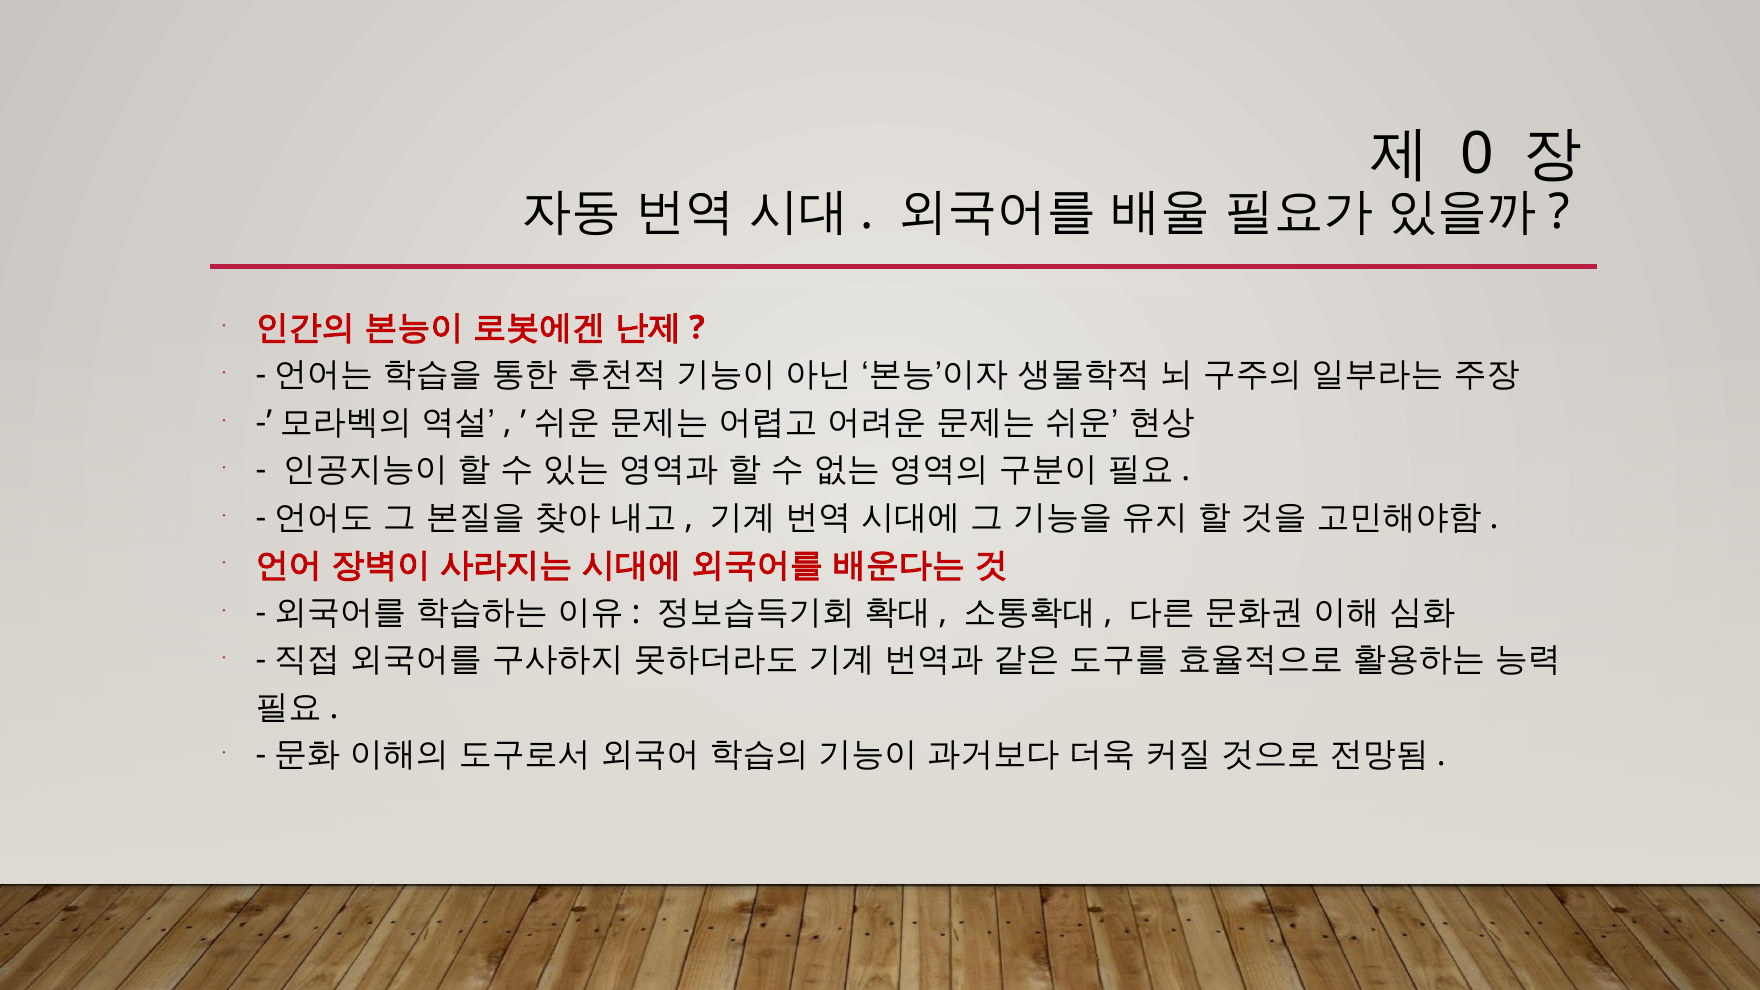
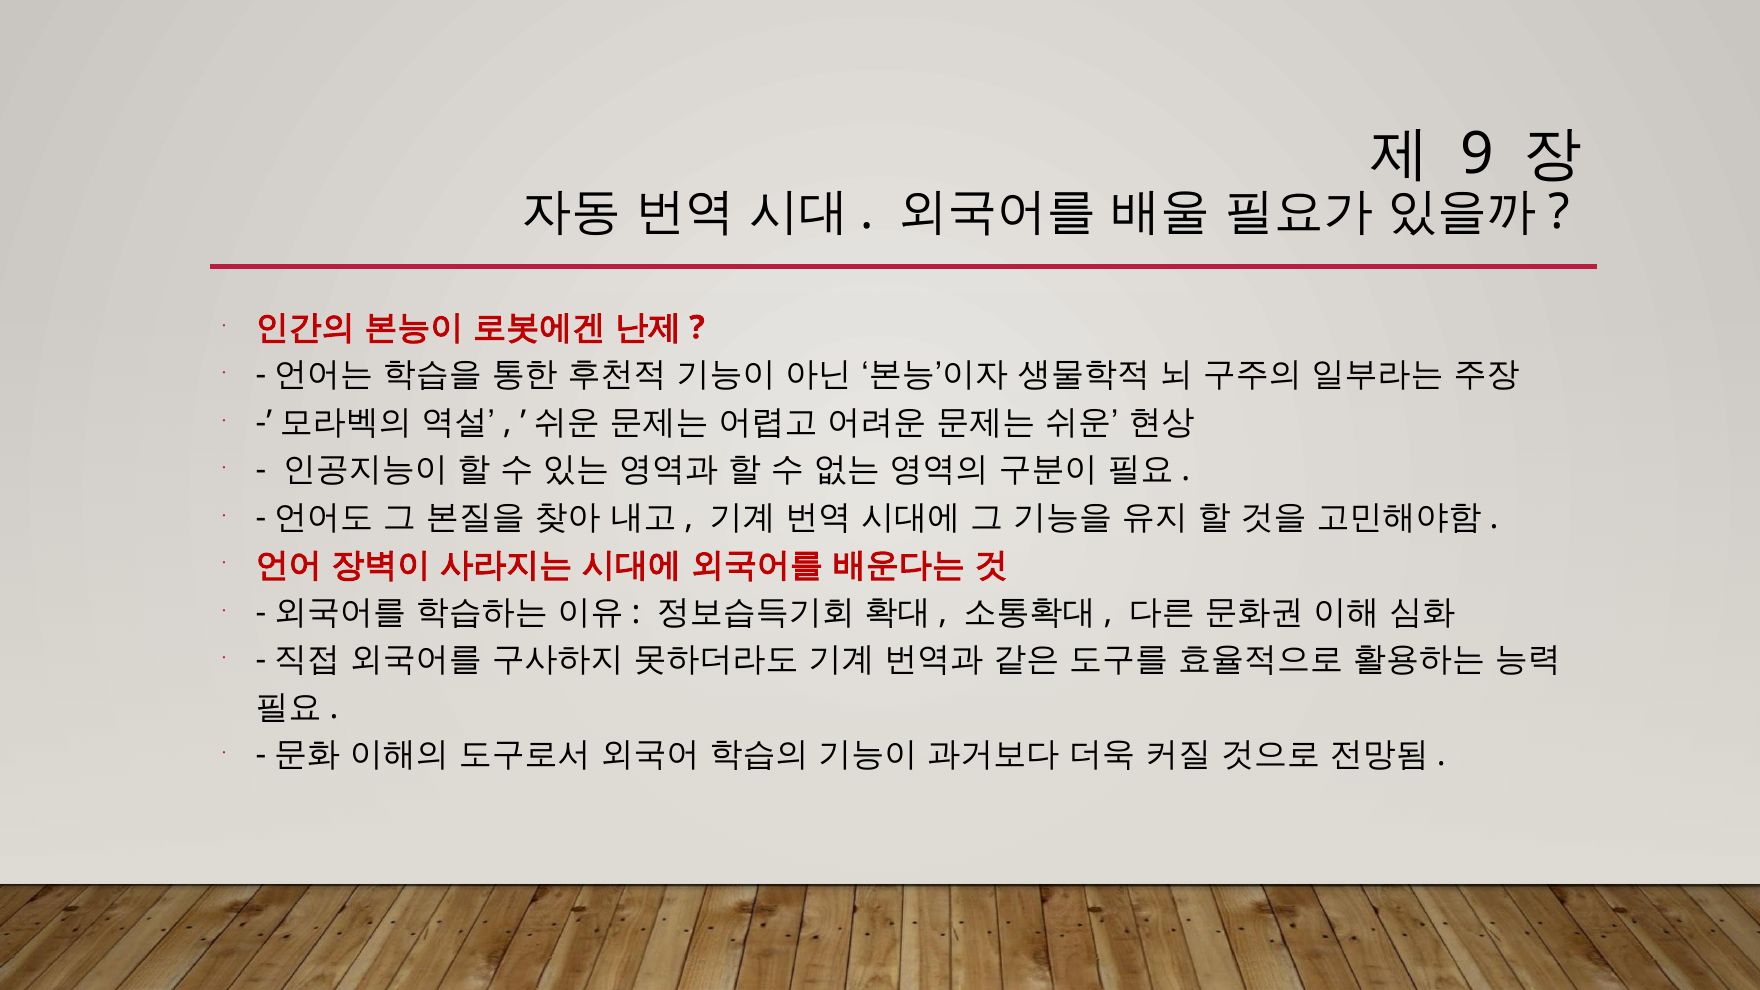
0: 0 -> 9 (1478, 154)
